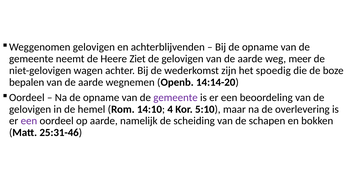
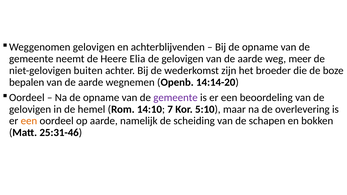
Ziet: Ziet -> Elia (137, 59)
wagen: wagen -> buiten (88, 71)
spoedig: spoedig -> broeder (273, 71)
4: 4 -> 7 (170, 109)
een colour: purple -> orange (29, 121)
